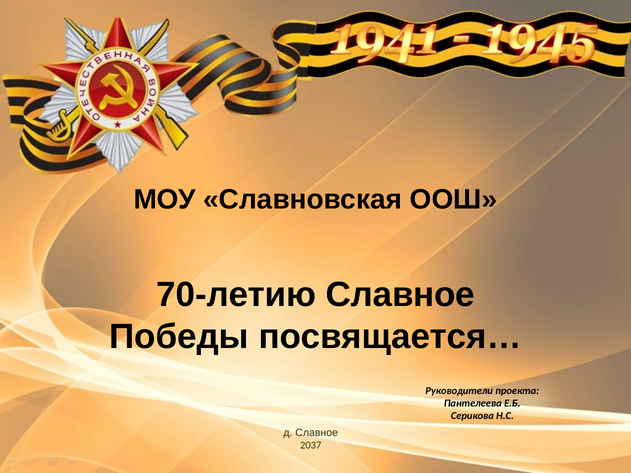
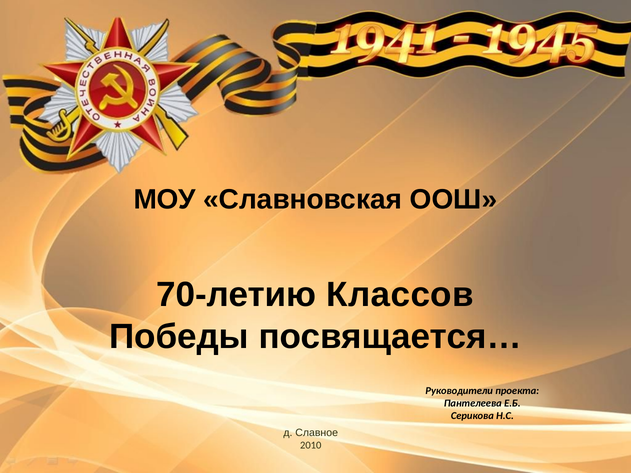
70-летию Славное: Славное -> Классов (400, 295)
2037: 2037 -> 2010 (311, 445)
